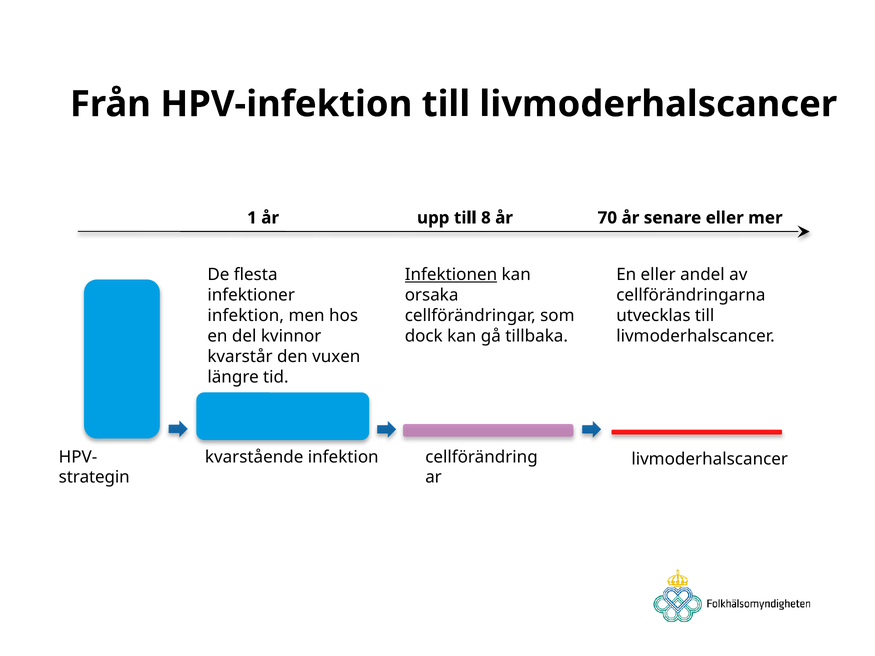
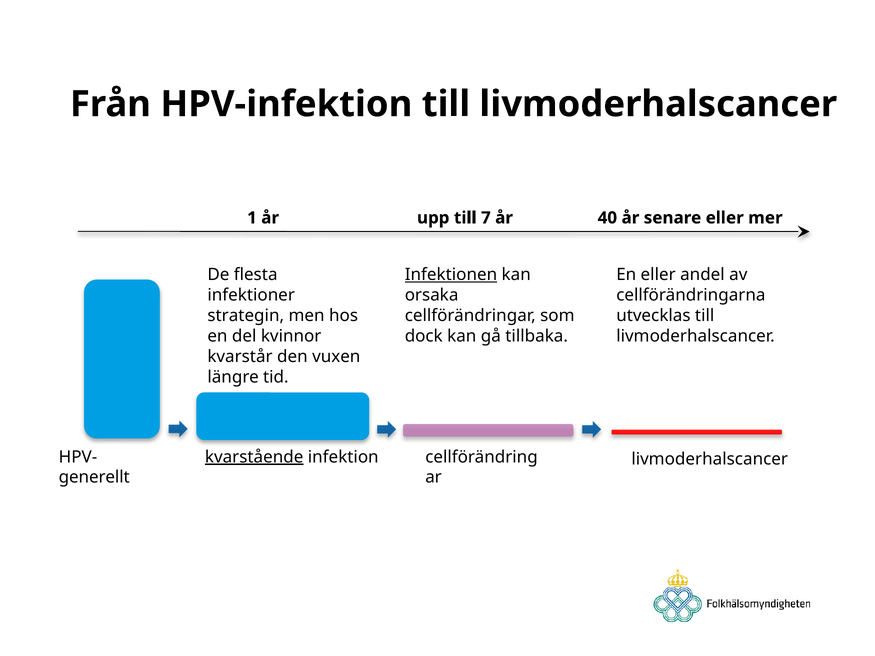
8: 8 -> 7 (486, 218)
70: 70 -> 40 (607, 218)
infektion: infektion -> strategin (246, 316)
kvarstående underline: none -> present (254, 457)
strategin: strategin -> generellt (94, 477)
